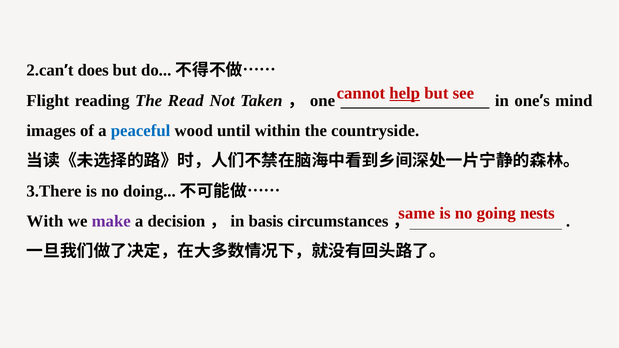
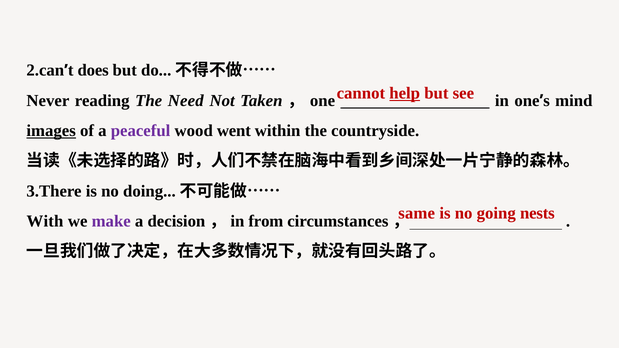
Flight: Flight -> Never (48, 101)
Read: Read -> Need (186, 101)
images underline: none -> present (51, 131)
peaceful colour: blue -> purple (141, 131)
until: until -> went (234, 131)
basis: basis -> from (266, 221)
